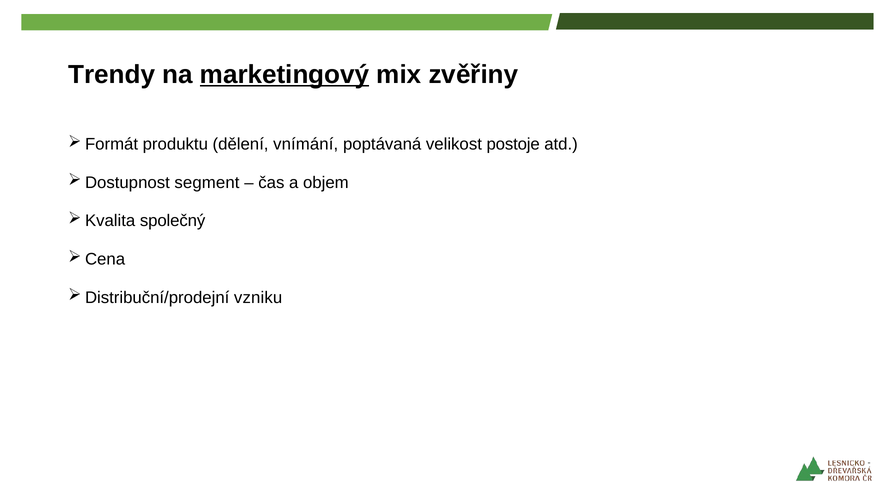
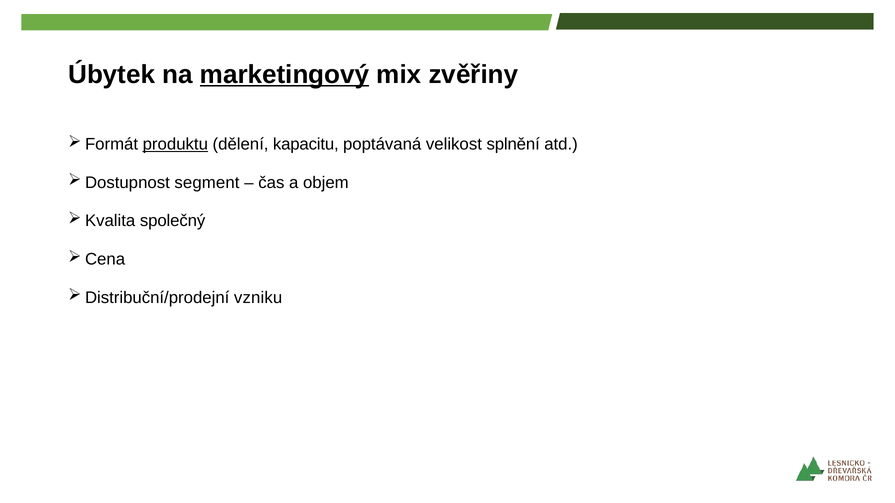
Trendy: Trendy -> Úbytek (112, 75)
produktu underline: none -> present (175, 144)
vnímání: vnímání -> kapacitu (306, 144)
postoje: postoje -> splnění (513, 144)
